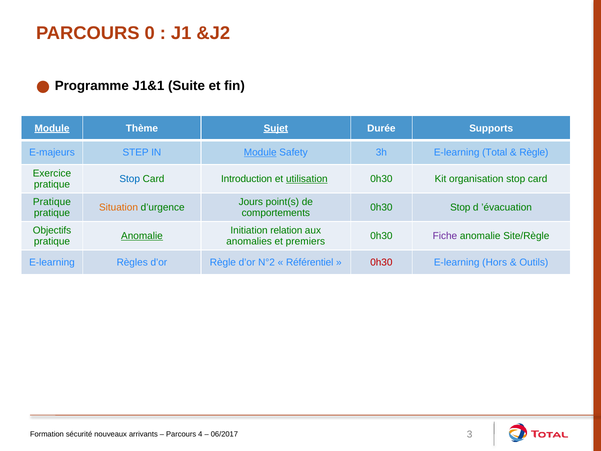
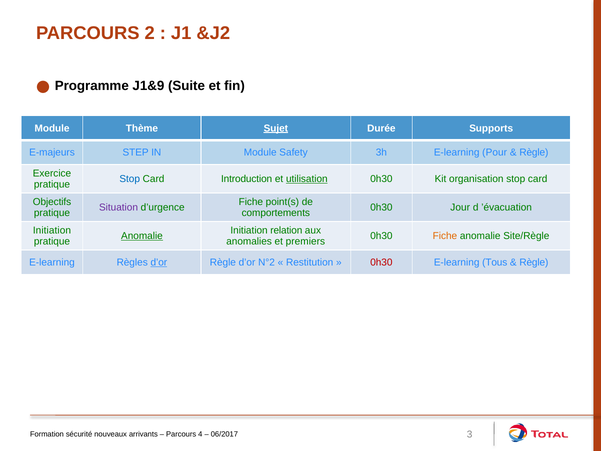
0: 0 -> 2 (150, 33)
J1&1: J1&1 -> J1&9 (148, 86)
Module underline: present -> none (52, 128)
Module underline: present -> none (260, 153)
Total: Total -> Pour (495, 153)
Pratique: Pratique -> Objectifs (52, 202)
Jours: Jours -> Fiche (251, 202)
Situation colour: orange -> purple (119, 207)
0h30 Stop: Stop -> Jour (460, 207)
Objectifs: Objectifs -> Initiation (52, 230)
Fiche colour: purple -> orange (445, 236)
d’or underline: none -> present (159, 262)
Référentiel: Référentiel -> Restitution (310, 262)
Hors: Hors -> Tous (495, 262)
Outils: Outils -> Règle (534, 262)
